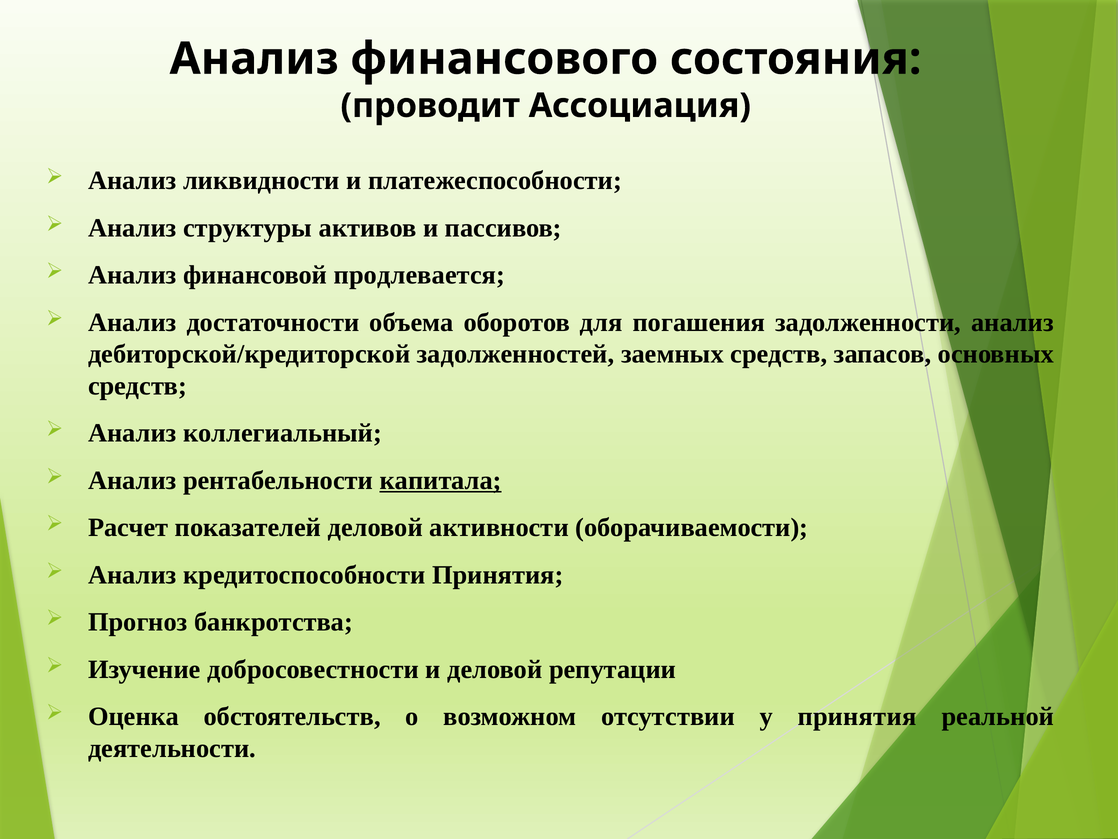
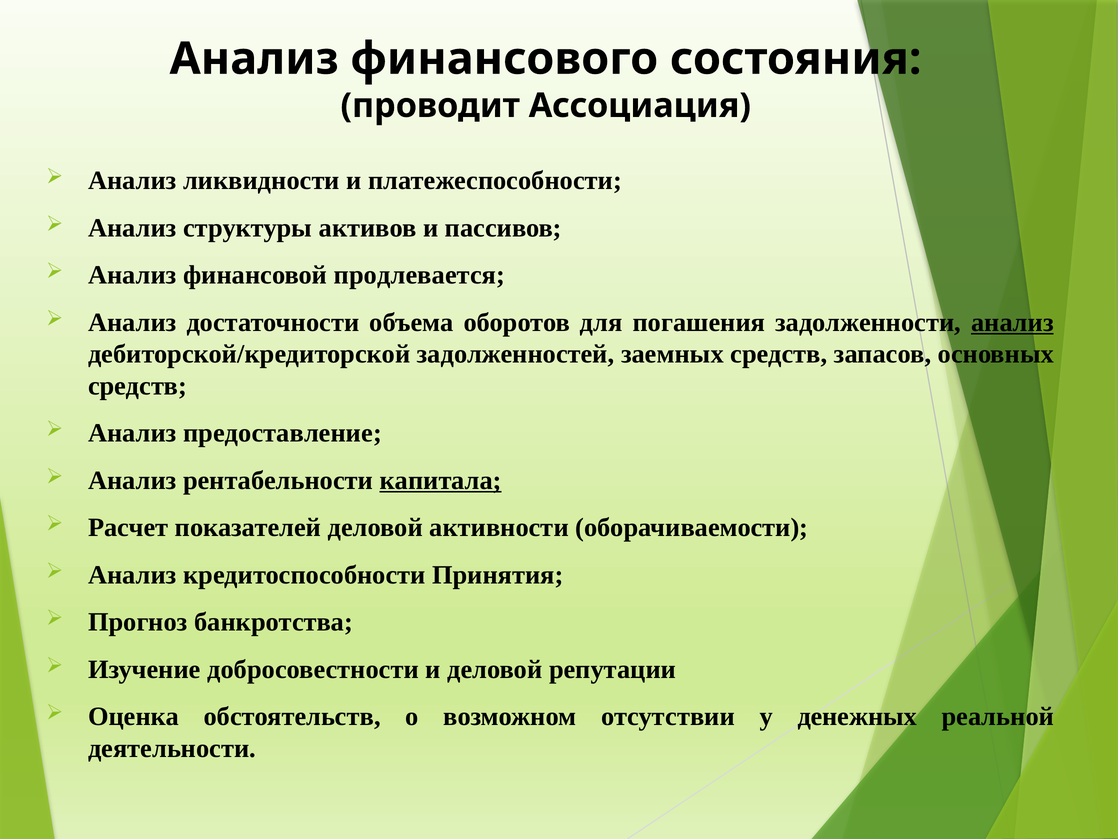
анализ underline: none -> present (1012, 322)
коллегиальный: коллегиальный -> предоставление (282, 433)
у принятия: принятия -> денежных (857, 716)
